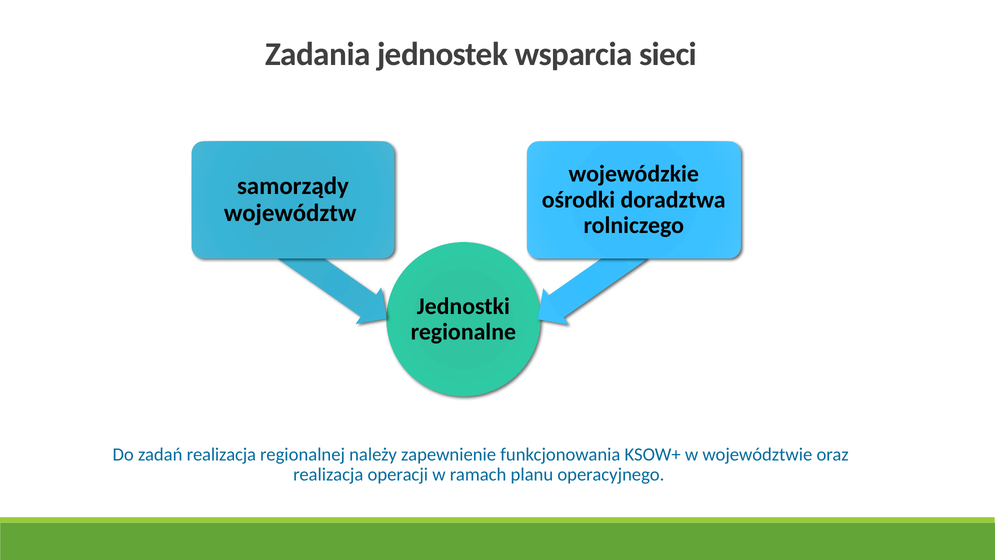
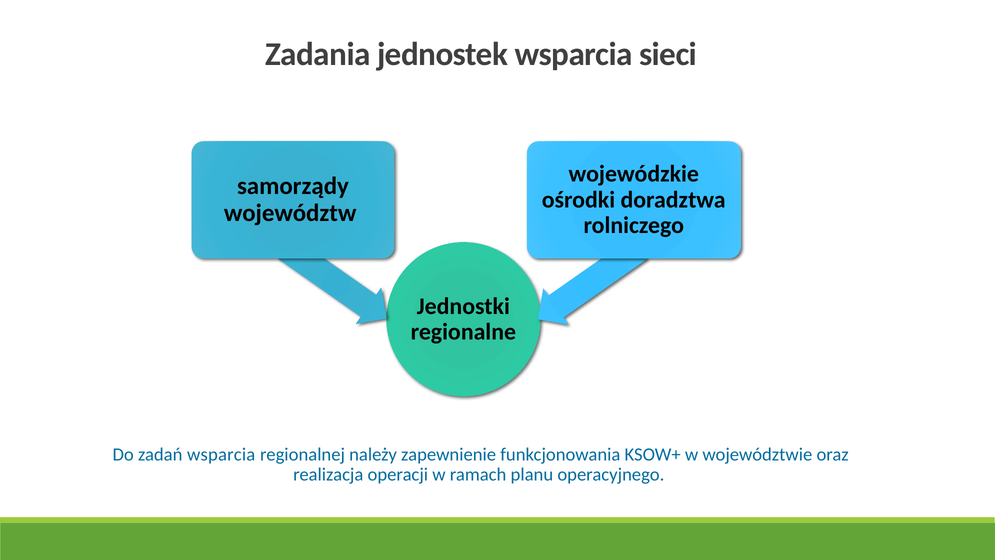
zadań realizacja: realizacja -> wsparcia (221, 454)
